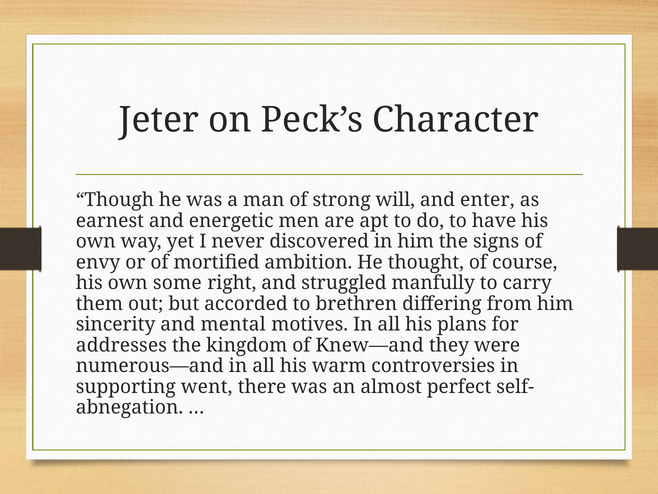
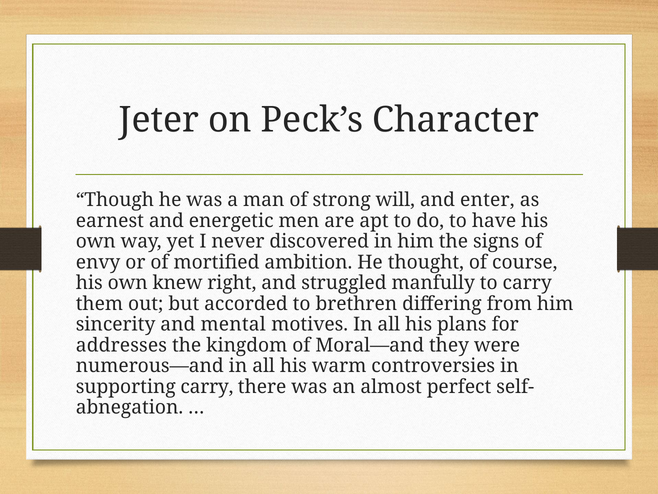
some: some -> knew (178, 283)
Knew—and: Knew—and -> Moral—and (370, 345)
supporting went: went -> carry (207, 386)
